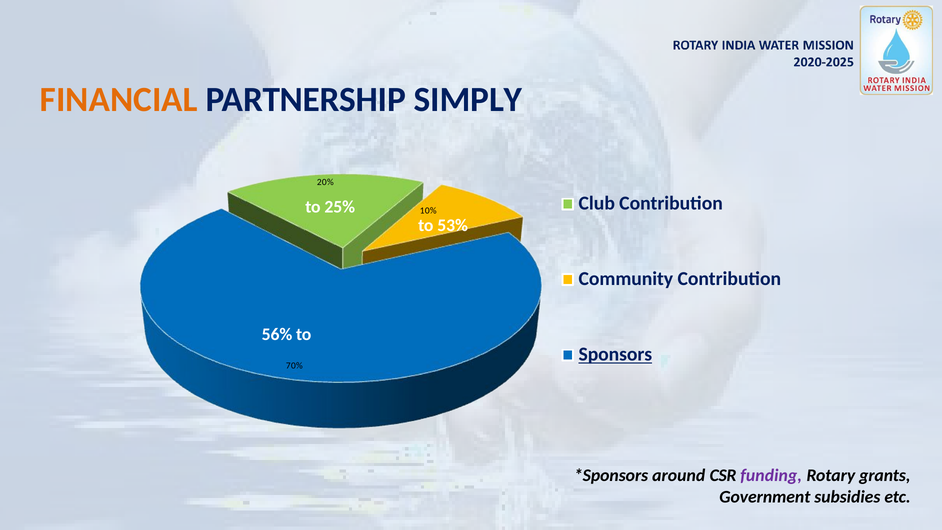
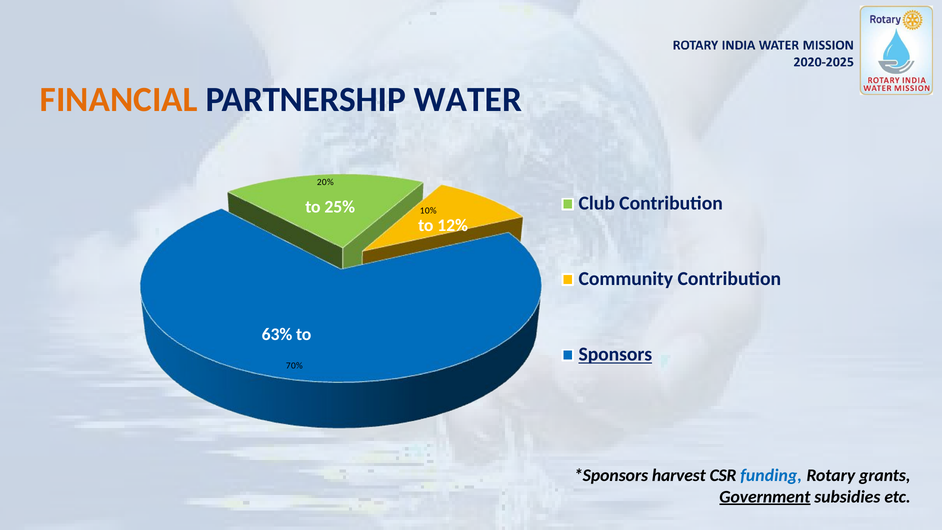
SIMPLY: SIMPLY -> WATER (468, 100)
53%: 53% -> 12% (453, 225)
56%: 56% -> 63% (277, 334)
around: around -> harvest (679, 475)
funding colour: purple -> blue (771, 475)
Government underline: none -> present (765, 497)
